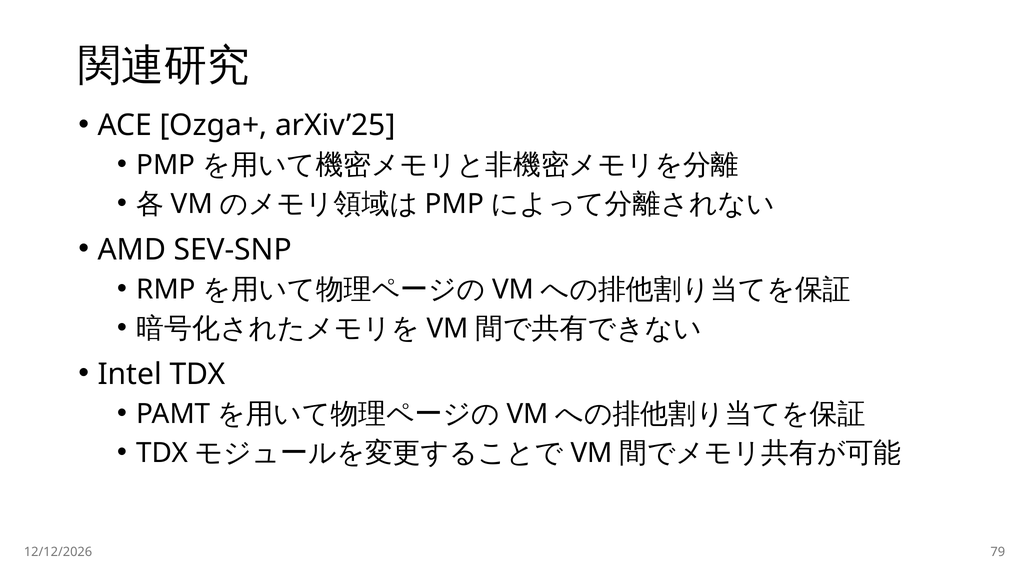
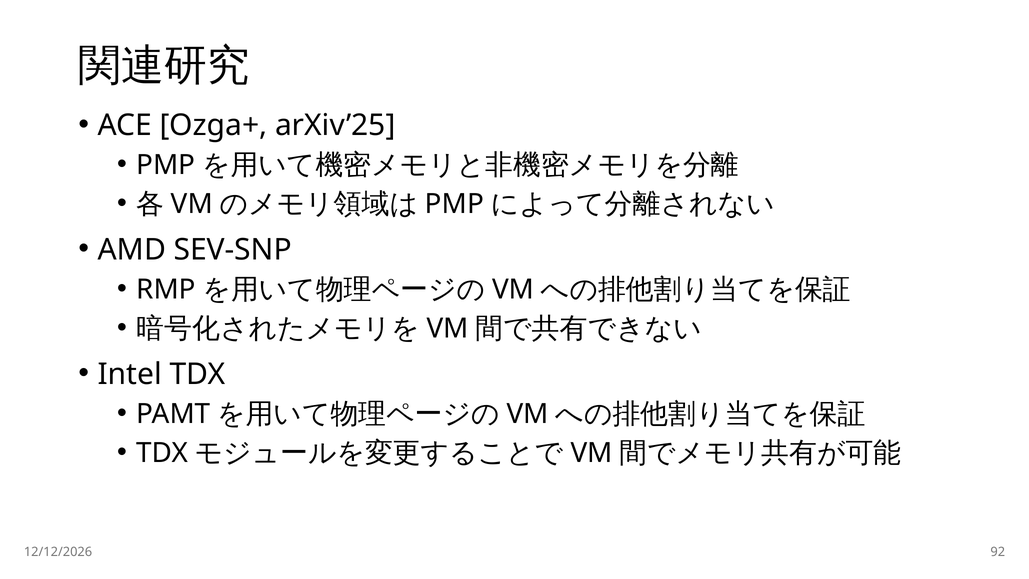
79: 79 -> 92 (998, 552)
